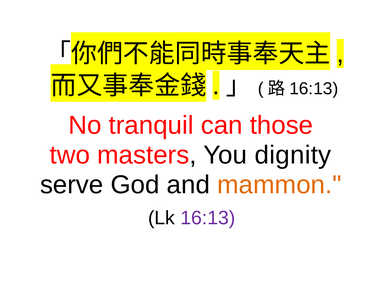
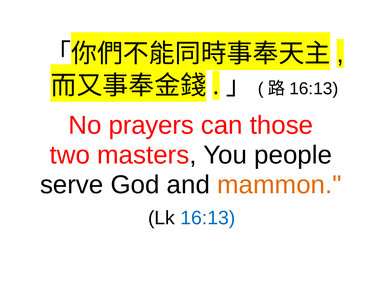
tranquil: tranquil -> prayers (151, 125)
dignity: dignity -> people (293, 155)
16:13 colour: purple -> blue (208, 218)
